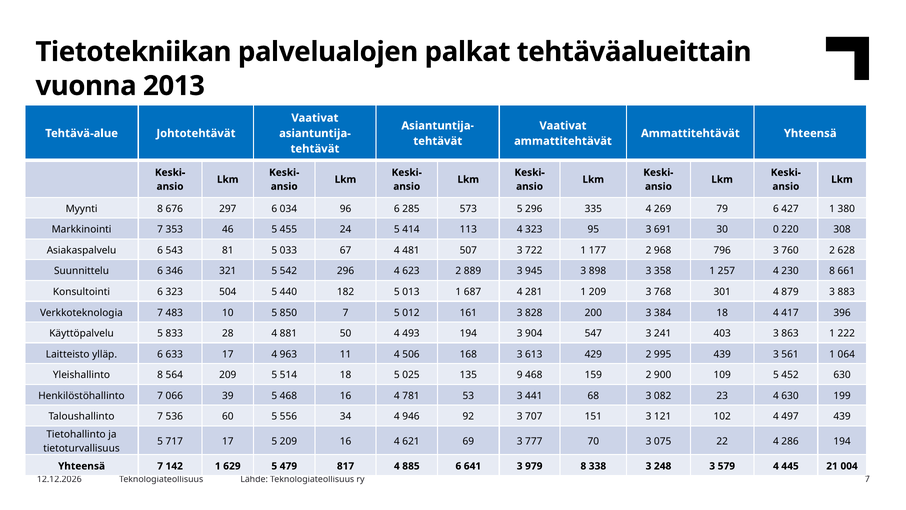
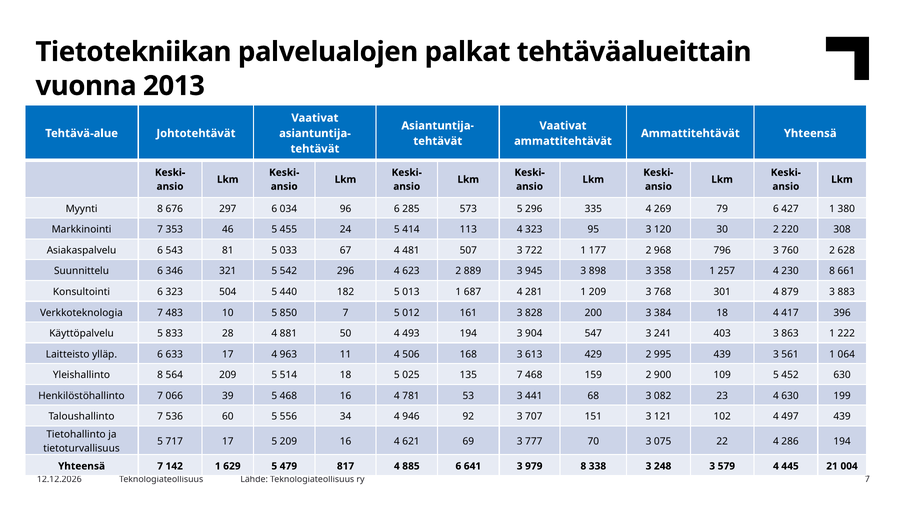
691: 691 -> 120 (663, 229)
30 0: 0 -> 2 (776, 229)
135 9: 9 -> 7 (520, 375)
